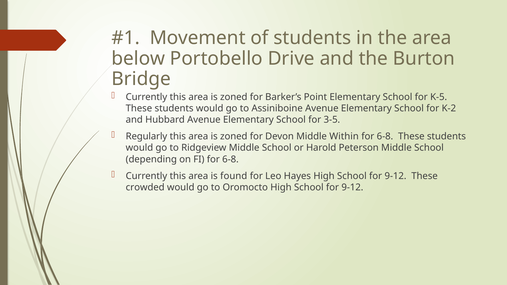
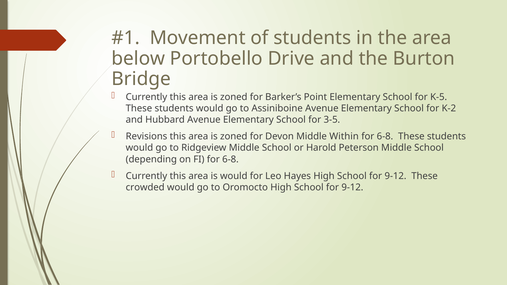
Regularly: Regularly -> Revisions (146, 137)
is found: found -> would (234, 176)
